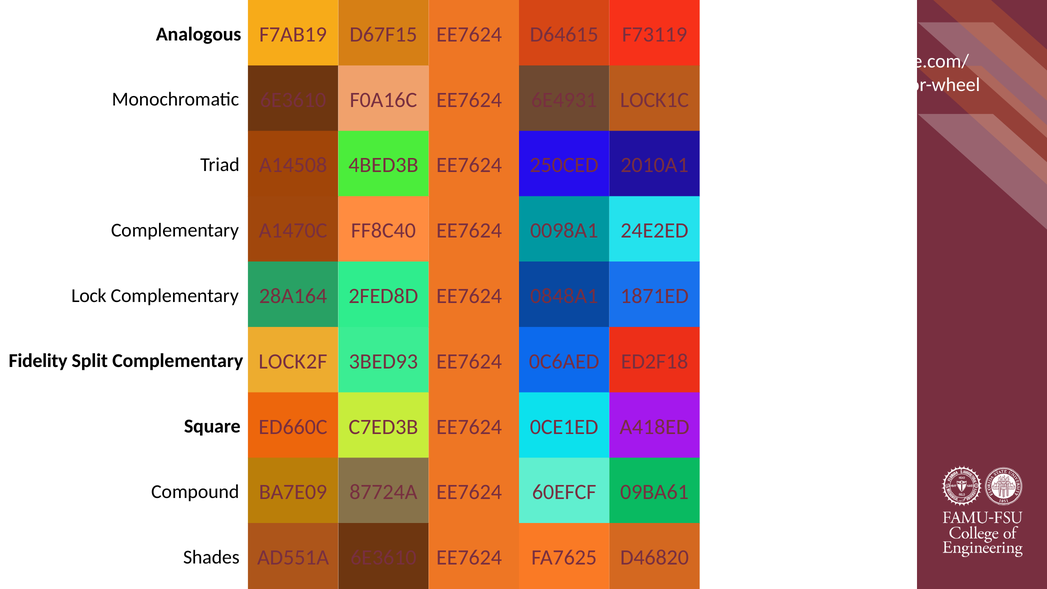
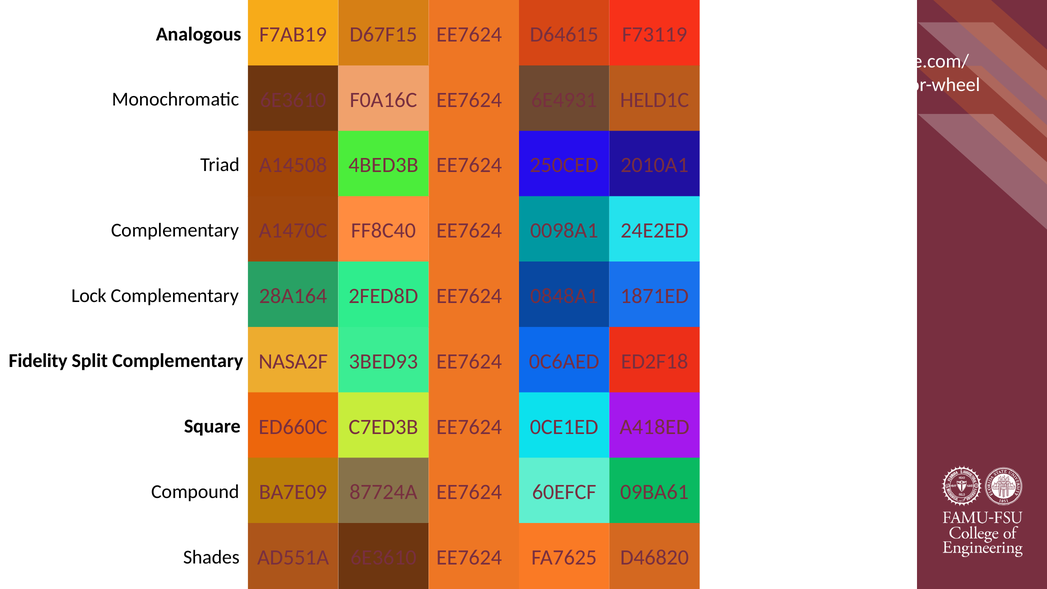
LOCK1C: LOCK1C -> HELD1C (655, 100)
LOCK2F: LOCK2F -> NASA2F (293, 361)
